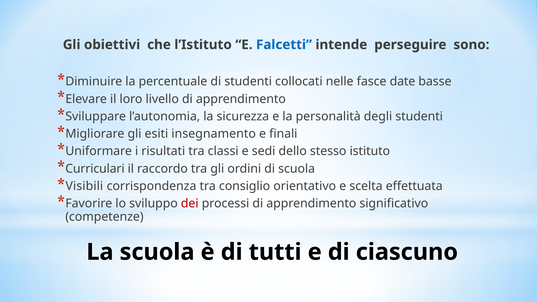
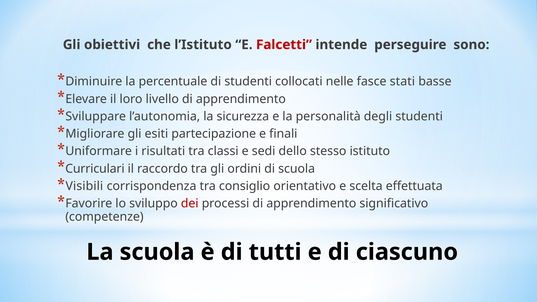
Falcetti colour: blue -> red (284, 45)
date: date -> stati (402, 82)
insegnamento: insegnamento -> partecipazione (214, 134)
